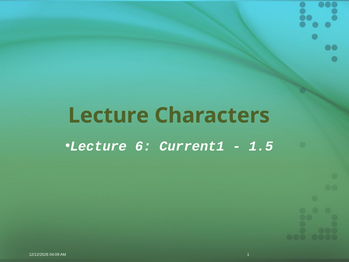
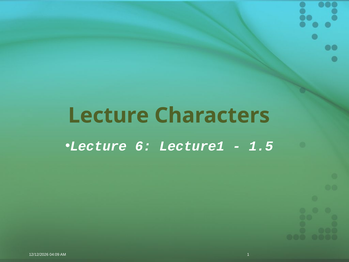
Current1: Current1 -> Lecture1 (192, 146)
